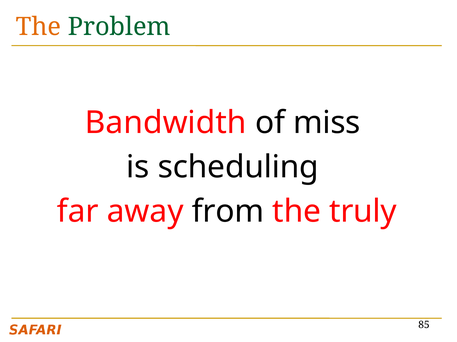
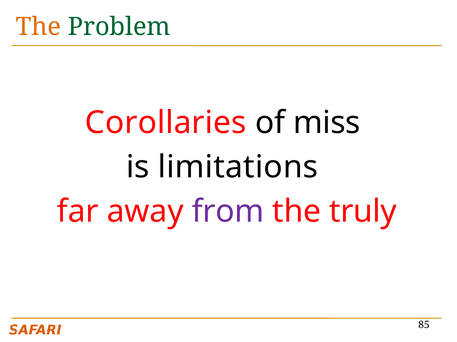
Bandwidth: Bandwidth -> Corollaries (166, 123)
scheduling: scheduling -> limitations (238, 167)
from colour: black -> purple (228, 212)
